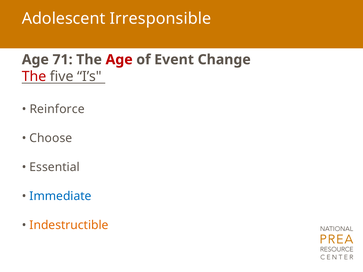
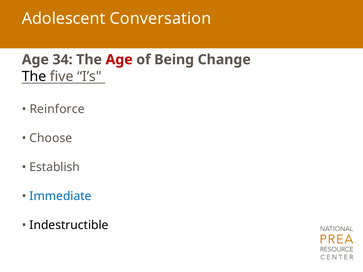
Irresponsible: Irresponsible -> Conversation (160, 19)
71: 71 -> 34 (63, 60)
Event: Event -> Being (174, 60)
The colour: red -> black (34, 77)
Essential: Essential -> Establish (55, 167)
Indestructible colour: orange -> black (69, 225)
